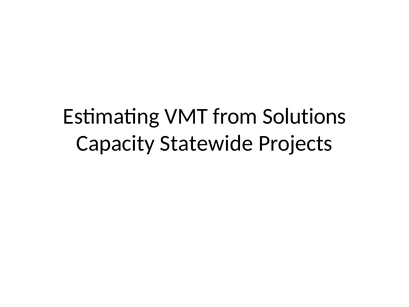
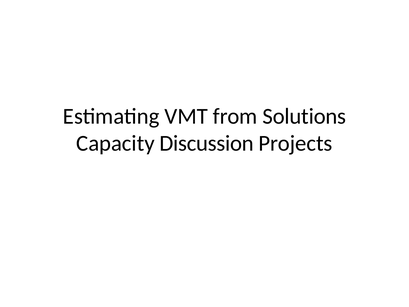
Statewide: Statewide -> Discussion (207, 143)
